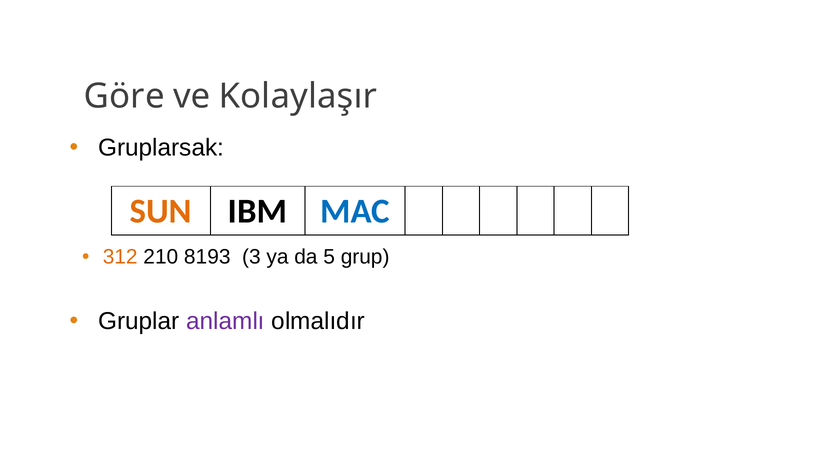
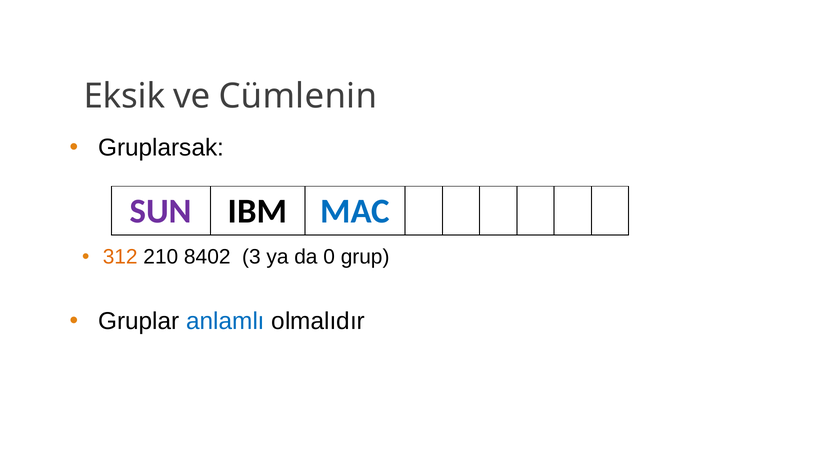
Göre: Göre -> Eksik (124, 96)
Kolaylaşır: Kolaylaşır -> Cümlenin (298, 96)
SUN colour: orange -> purple (161, 211)
8193: 8193 -> 8402 (207, 257)
5: 5 -> 0 (329, 257)
anlamlı colour: purple -> blue (225, 321)
